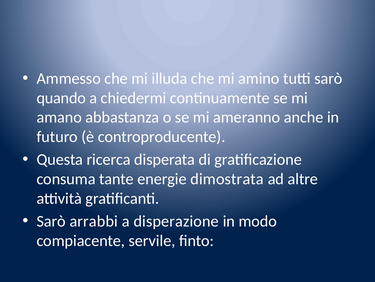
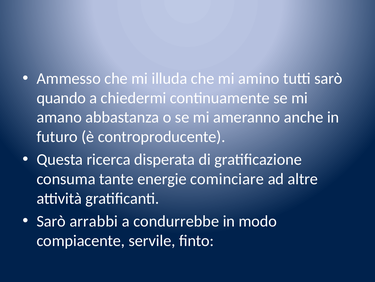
dimostrata: dimostrata -> cominciare (227, 179)
disperazione: disperazione -> condurrebbe (176, 221)
